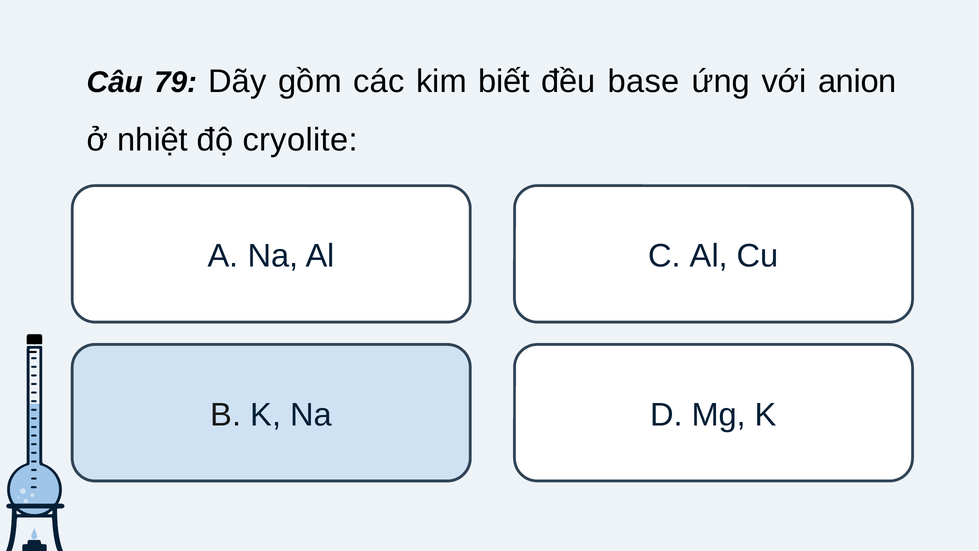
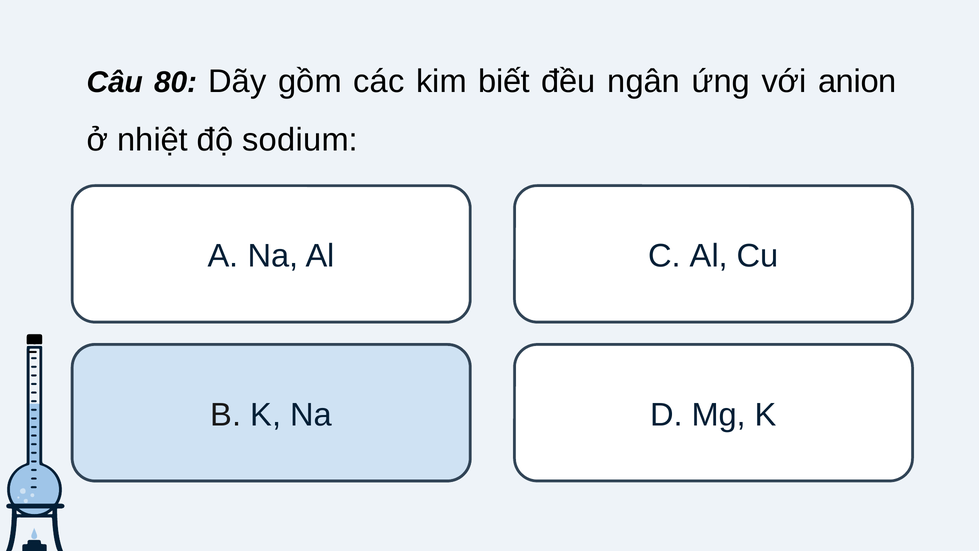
79: 79 -> 80 (176, 82)
base: base -> ngân (644, 81)
cryolite: cryolite -> sodium (300, 140)
